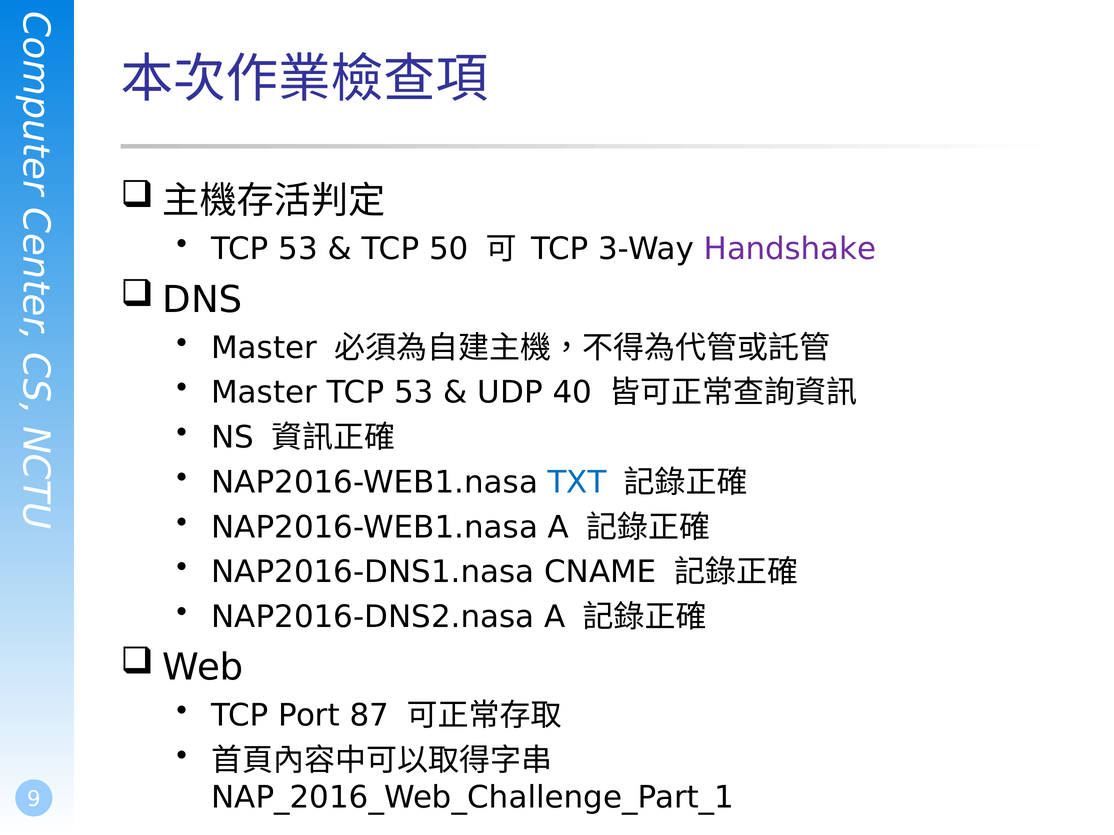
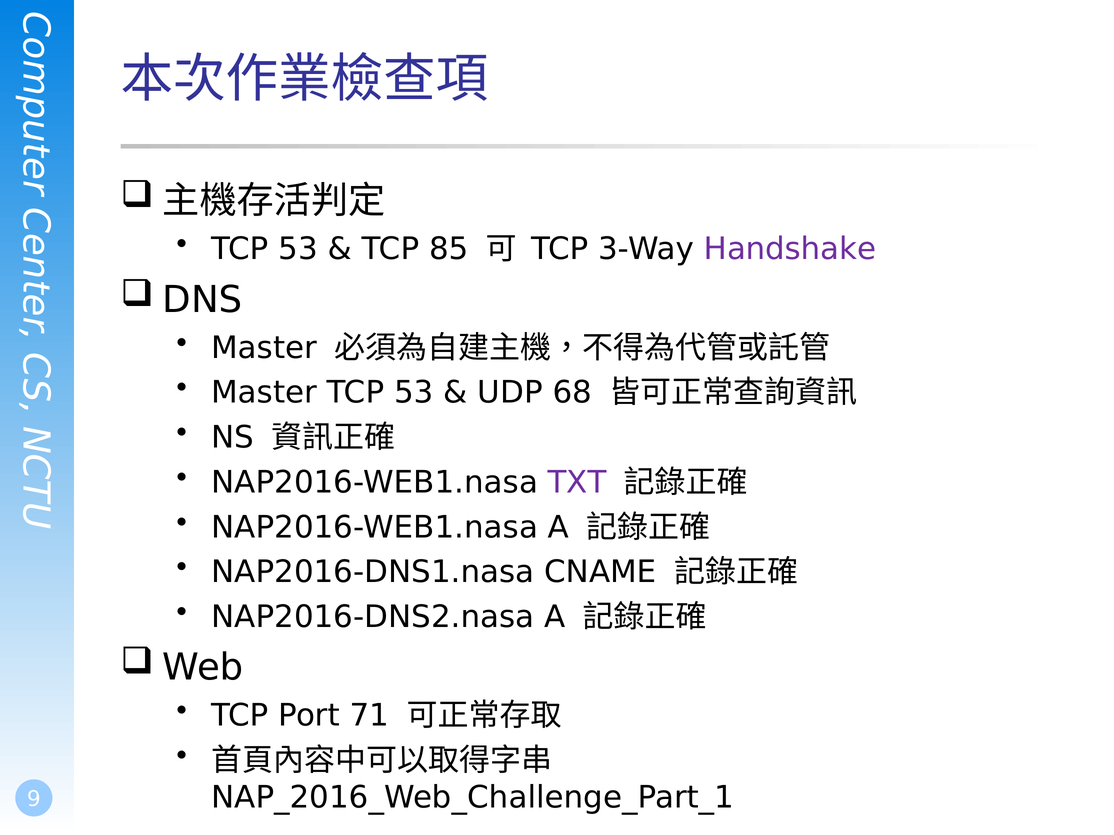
50: 50 -> 85 (449, 249)
40: 40 -> 68 (572, 393)
TXT colour: blue -> purple (577, 483)
87: 87 -> 71 (369, 716)
